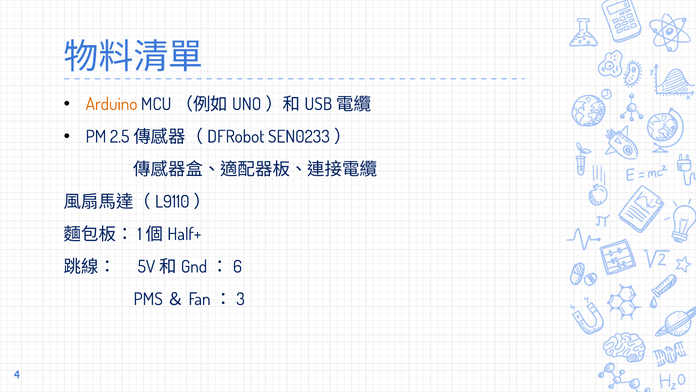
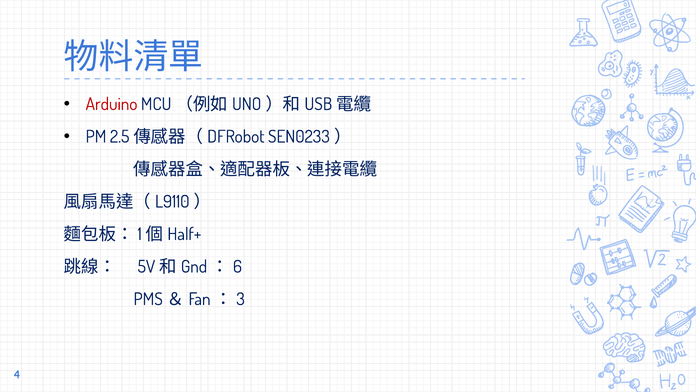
Arduino colour: orange -> red (112, 104)
